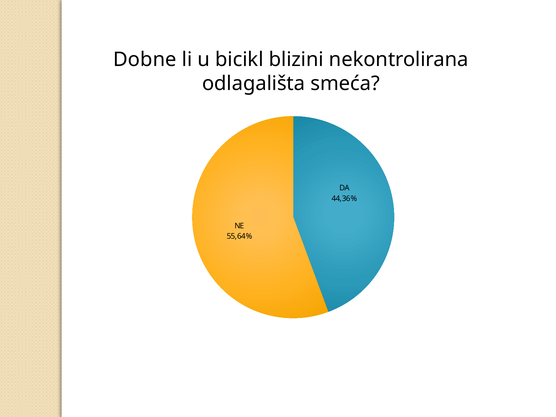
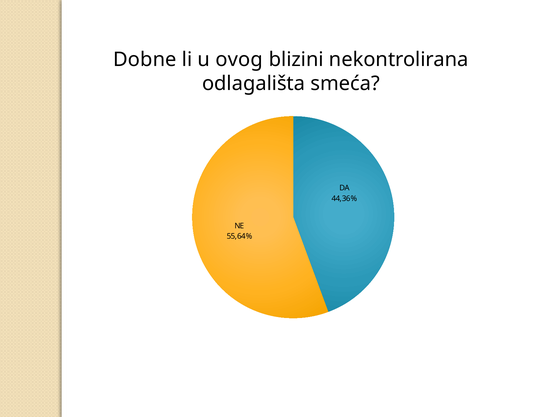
bicikl: bicikl -> ovog (239, 60)
